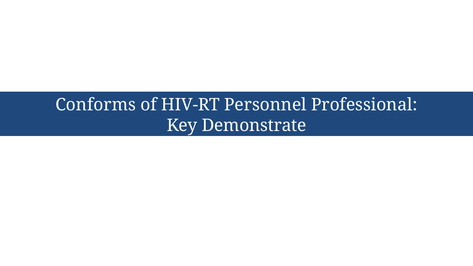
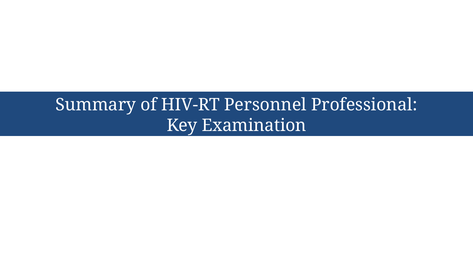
Conforms: Conforms -> Summary (96, 105)
Demonstrate: Demonstrate -> Examination (254, 126)
